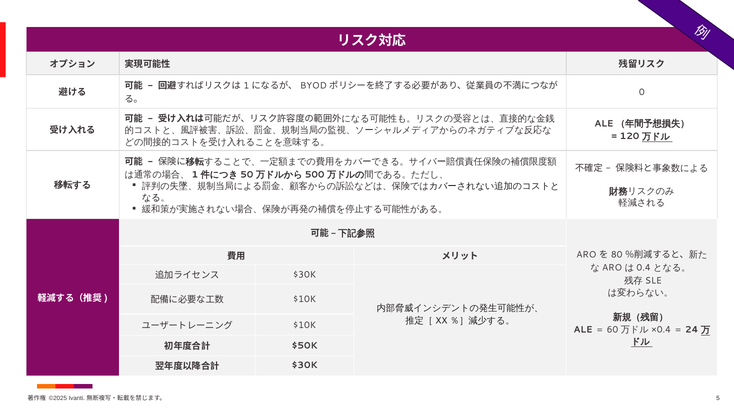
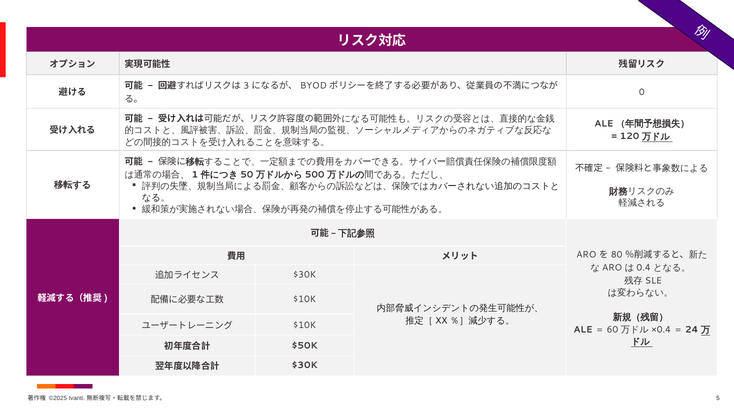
1: 1 -> 3 (246, 86)
